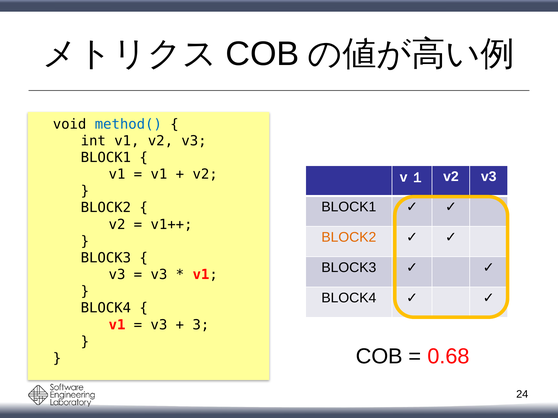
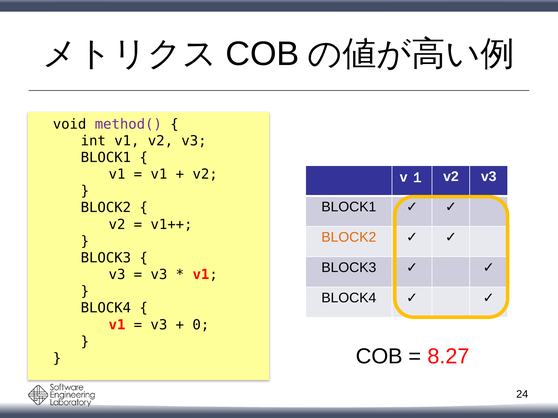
method( colour: blue -> purple (128, 124)
3: 3 -> 0 (201, 325)
0.68: 0.68 -> 8.27 (448, 357)
